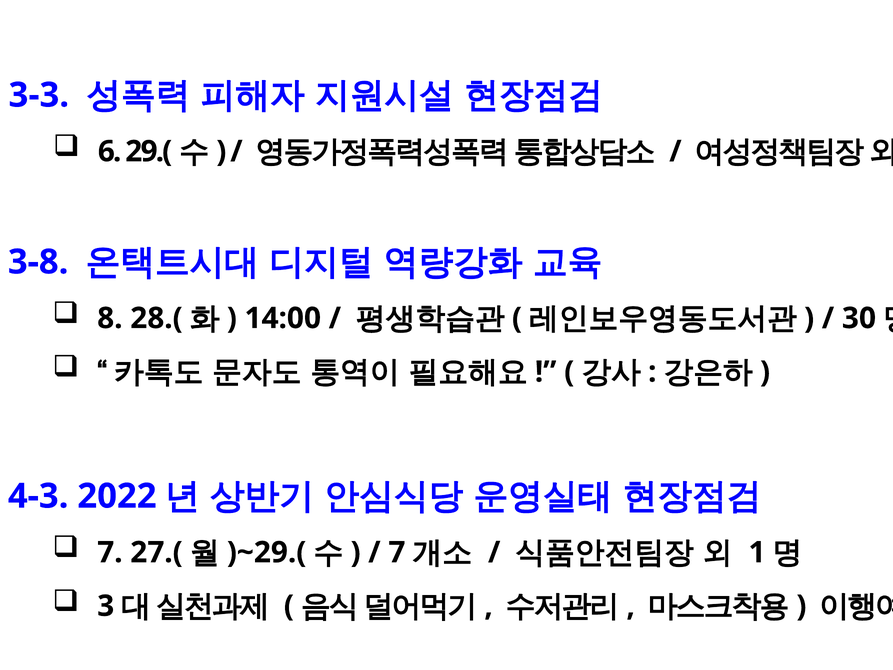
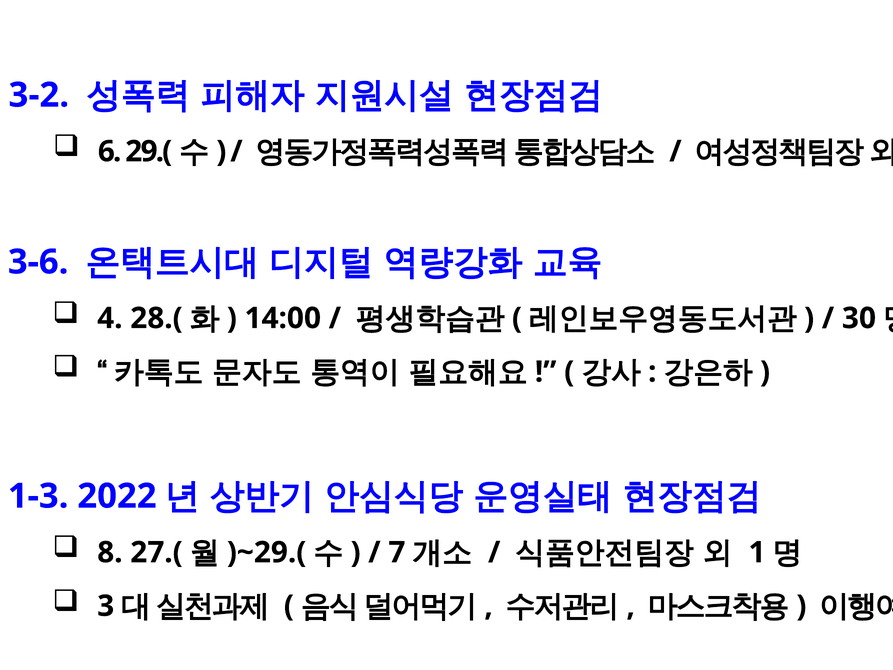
3-3: 3-3 -> 3-2 (39, 95)
3-8: 3-8 -> 3-6 (38, 262)
8: 8 -> 4 (110, 318)
4-3: 4-3 -> 1-3 (38, 496)
7: 7 -> 8 (110, 552)
